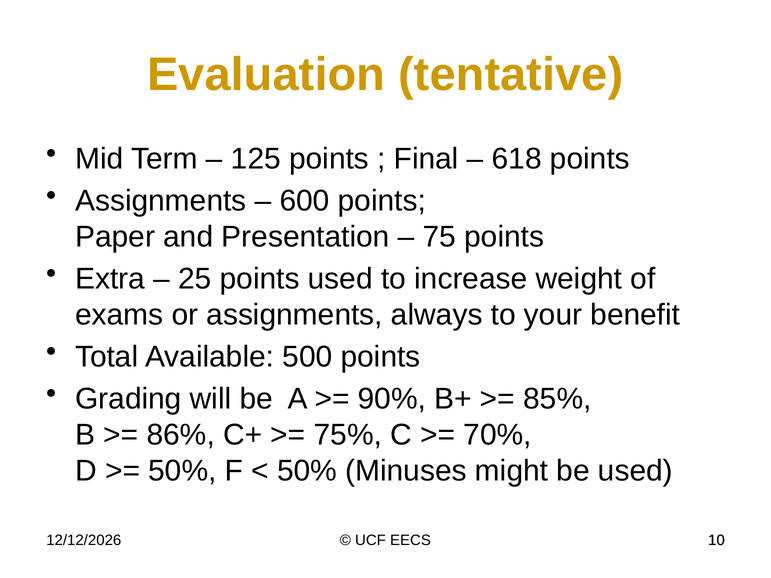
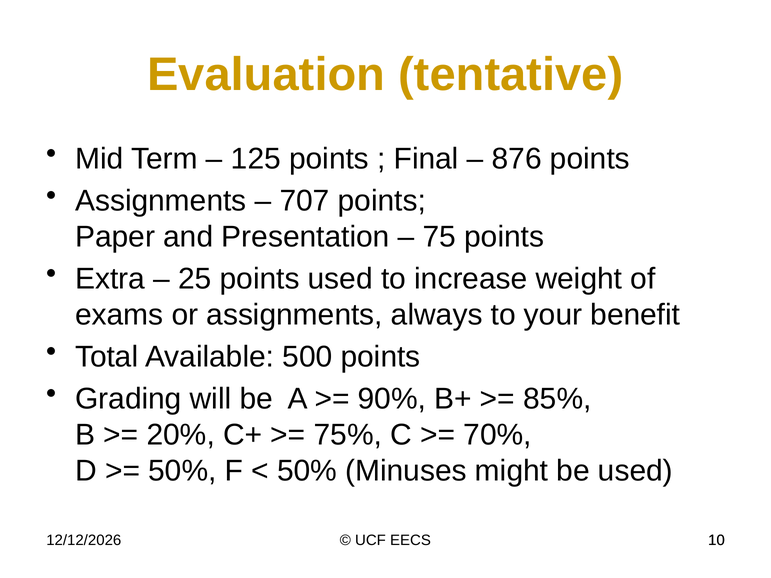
618: 618 -> 876 (517, 159)
600: 600 -> 707 (305, 201)
86%: 86% -> 20% (181, 435)
